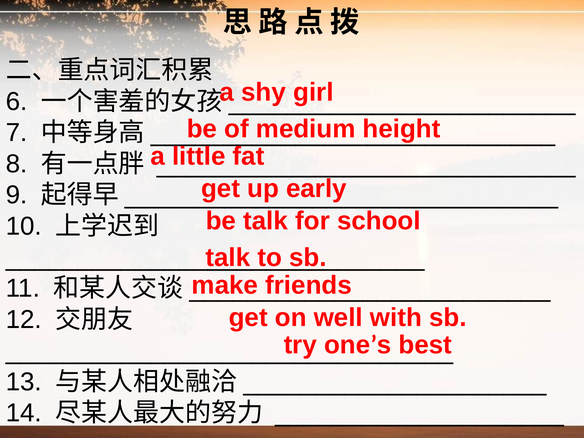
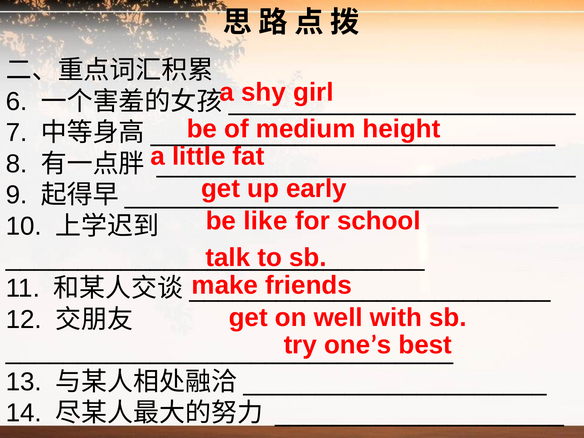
be talk: talk -> like (265, 221)
